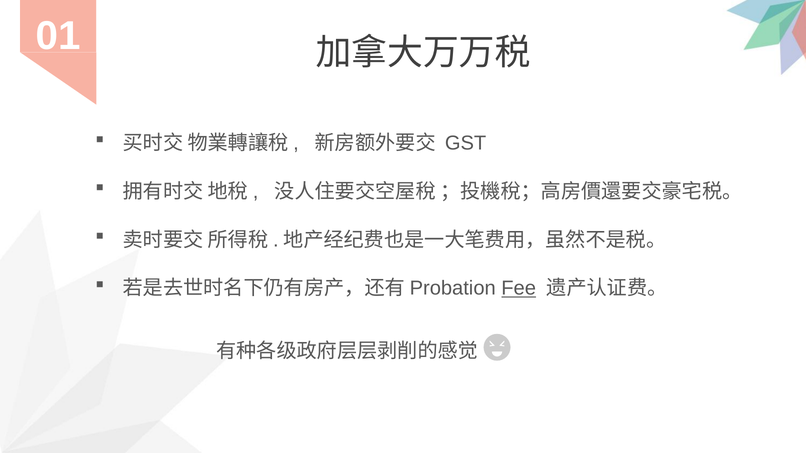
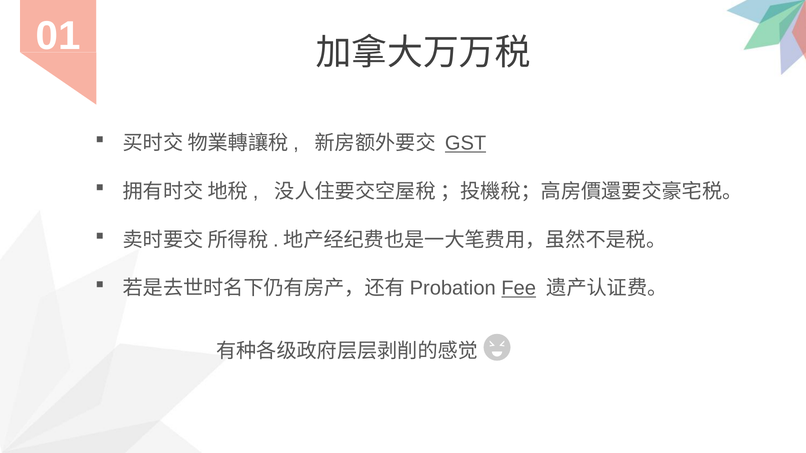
GST underline: none -> present (466, 143)
